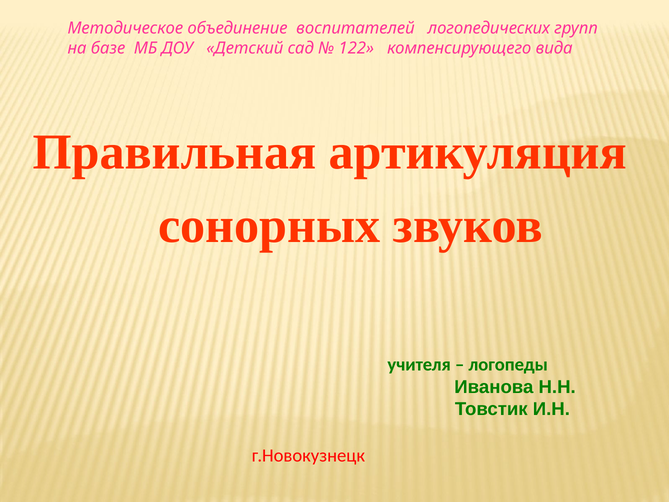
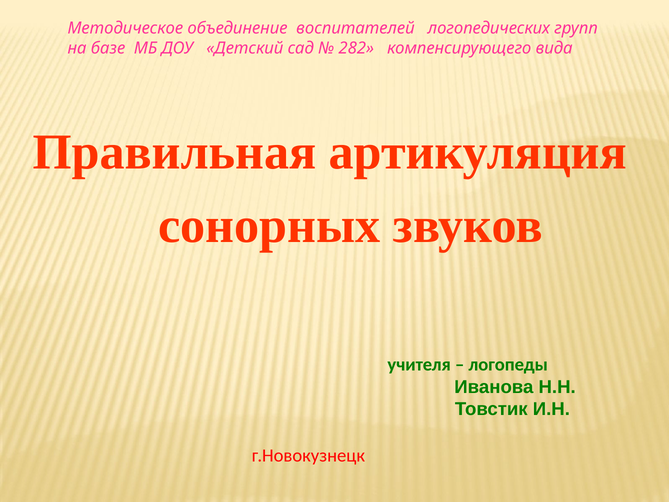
122: 122 -> 282 (356, 48)
